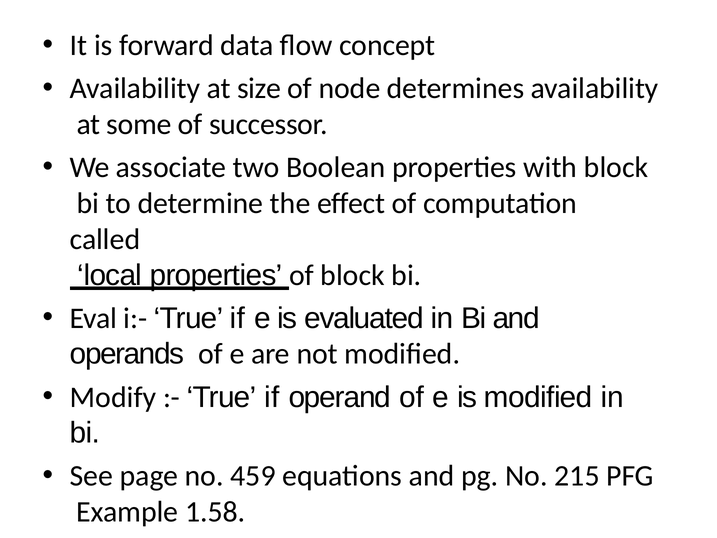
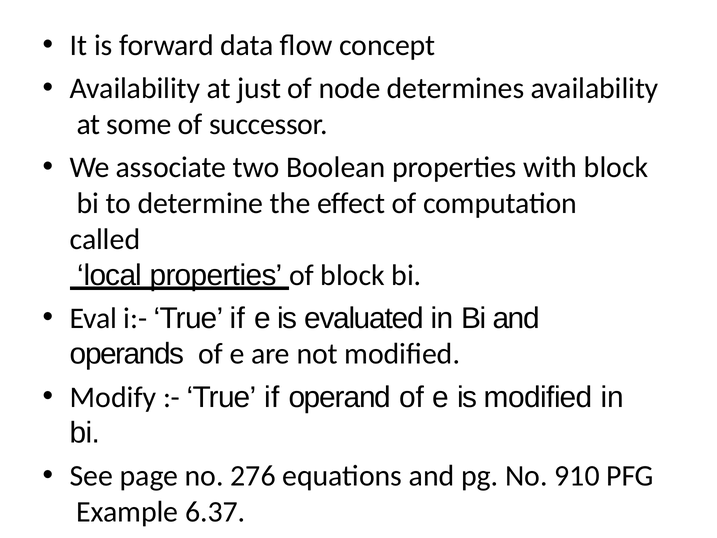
size: size -> just (259, 89)
459: 459 -> 276 (253, 476)
215: 215 -> 910 (577, 476)
1.58: 1.58 -> 6.37 (215, 512)
